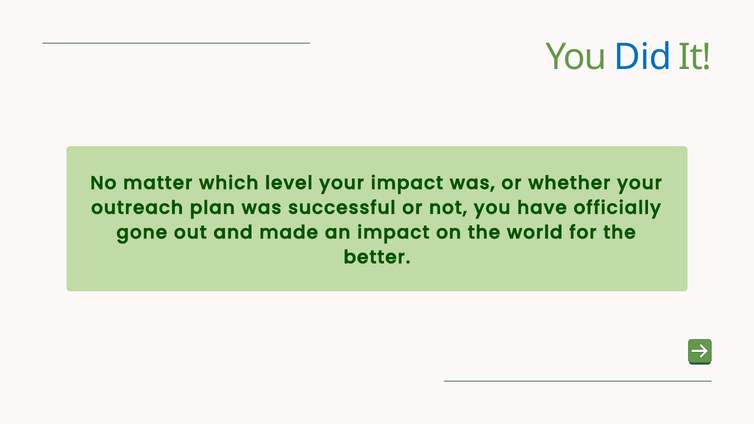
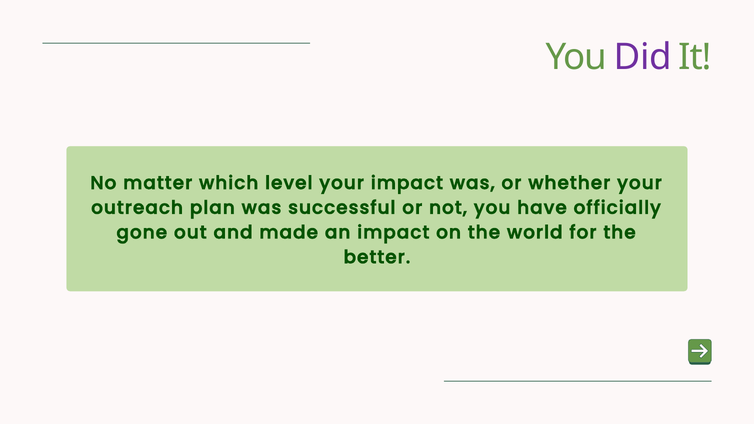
Did colour: blue -> purple (643, 57)
